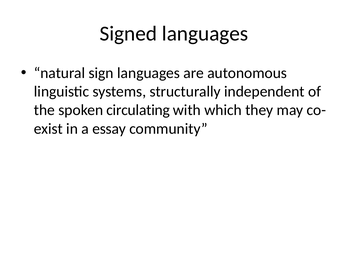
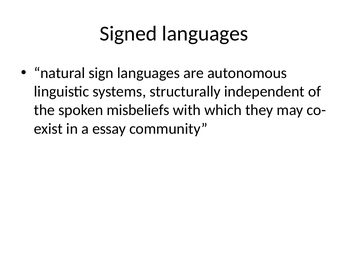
circulating: circulating -> misbeliefs (138, 110)
